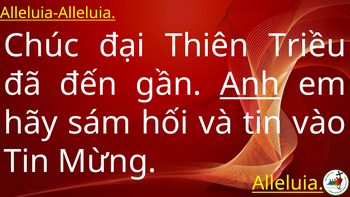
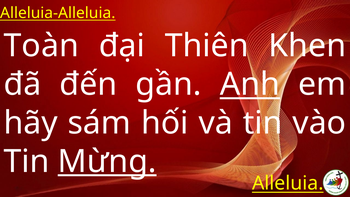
Chúc: Chúc -> Toàn (41, 46)
Triều: Triều -> Khen (307, 46)
Mừng underline: none -> present (107, 161)
